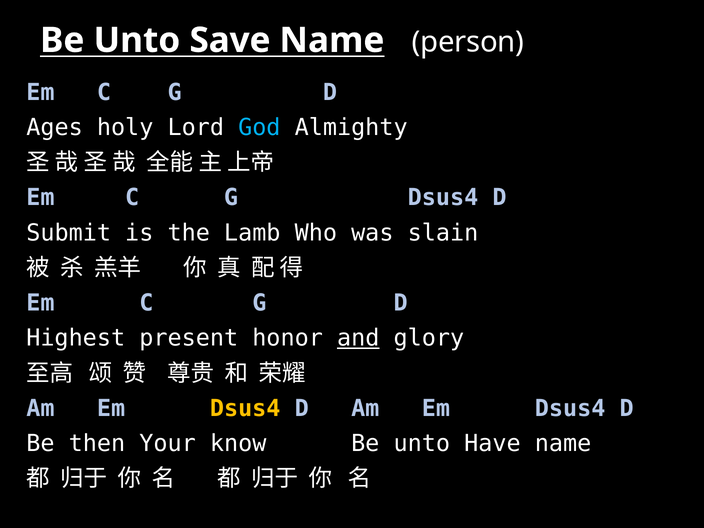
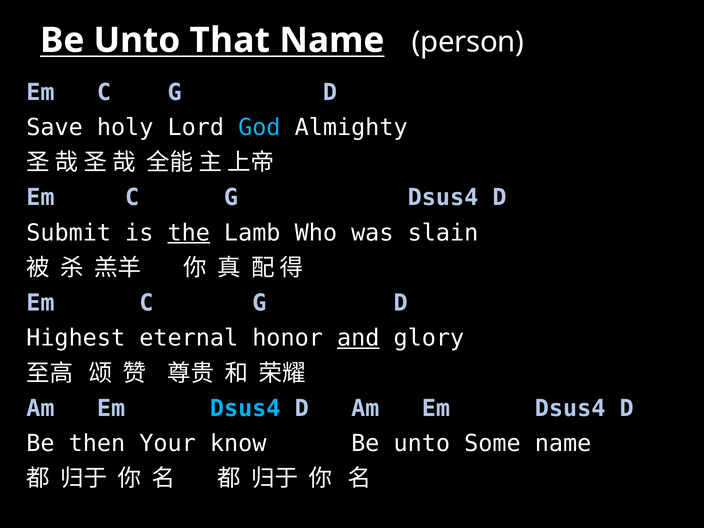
Save: Save -> That (230, 40)
Ages: Ages -> Save (55, 127)
the underline: none -> present (189, 233)
present: present -> eternal (189, 338)
Dsus4 colour: yellow -> light blue (245, 408)
Have: Have -> Some (492, 444)
